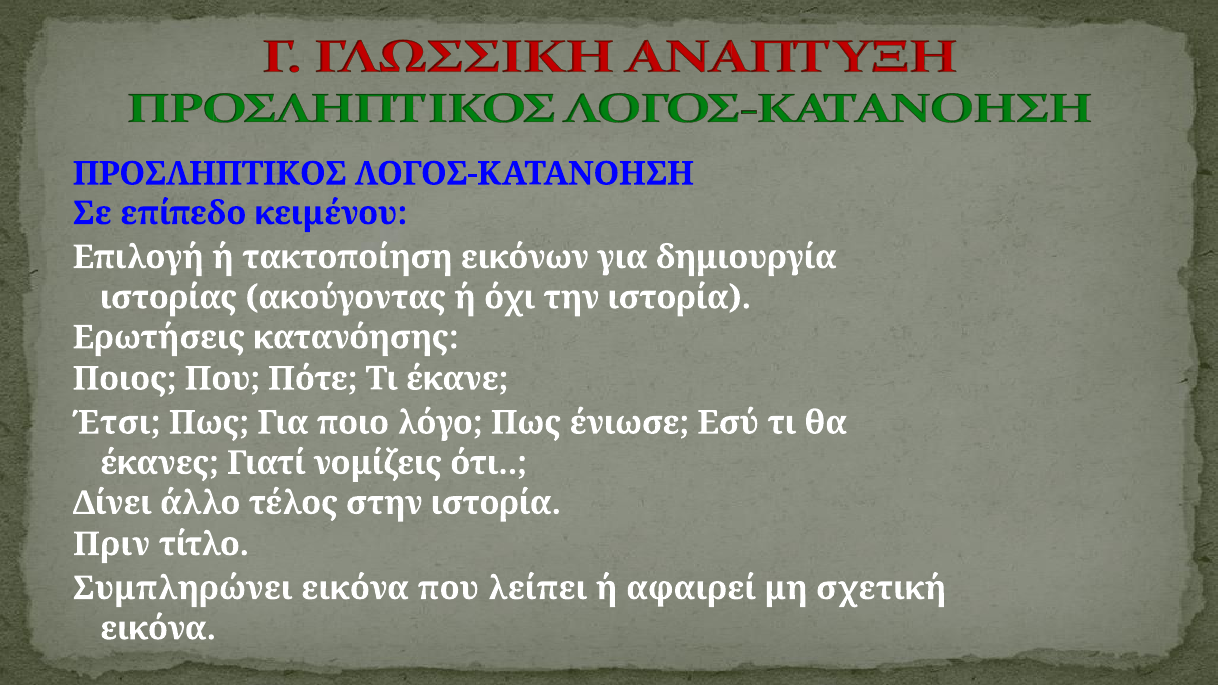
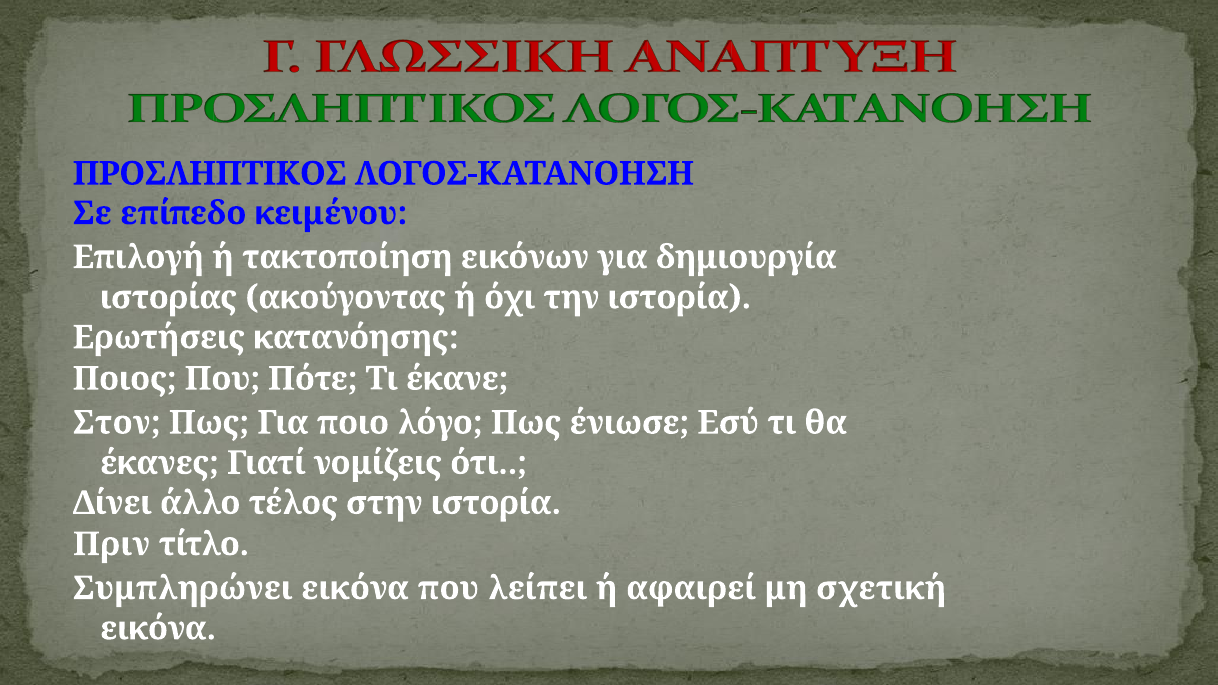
Έτσι: Έτσι -> Στον (117, 423)
